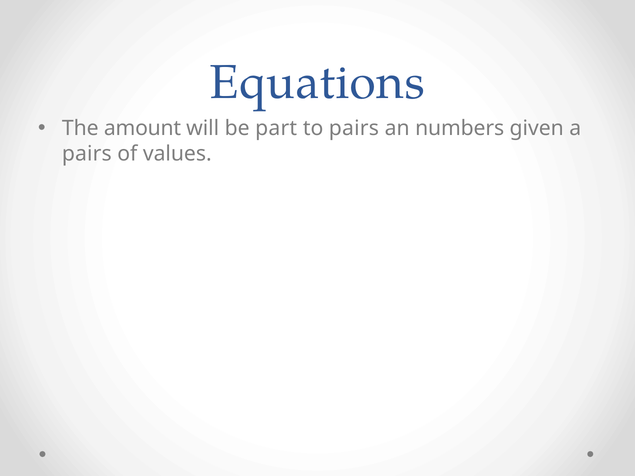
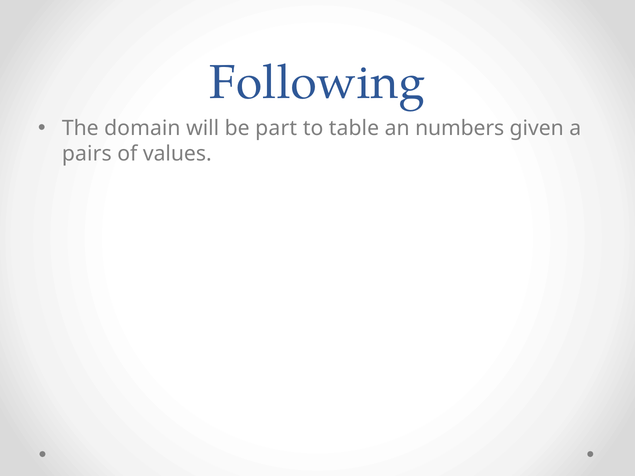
Equations: Equations -> Following (317, 83)
amount: amount -> domain (142, 128)
to pairs: pairs -> table (354, 128)
